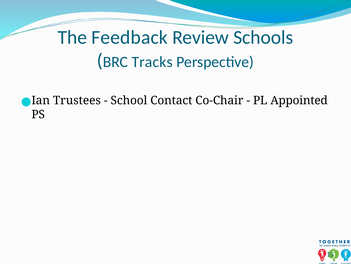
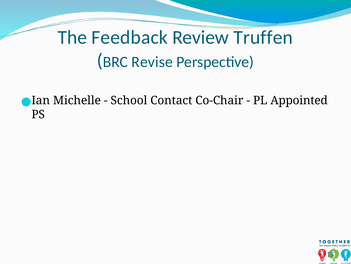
Schools: Schools -> Truffen (263, 37)
Tracks: Tracks -> Revise (152, 62)
Trustees: Trustees -> Michelle (77, 100)
